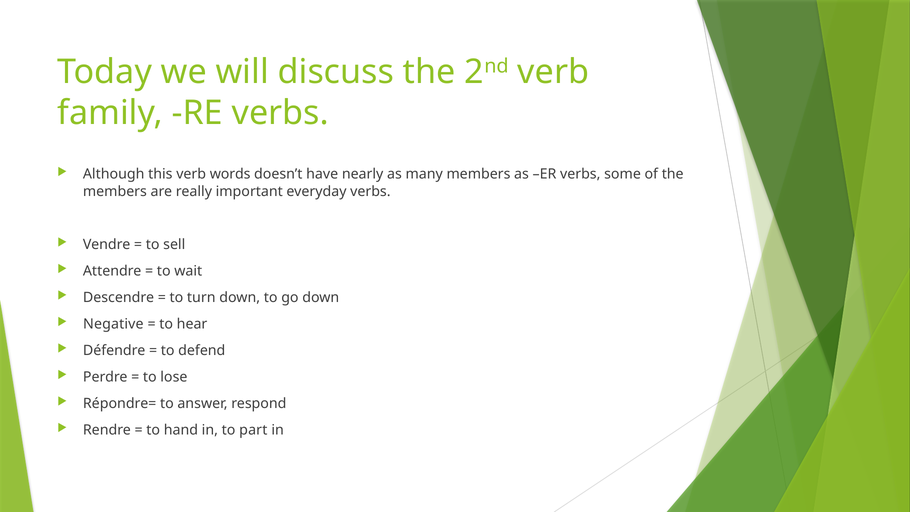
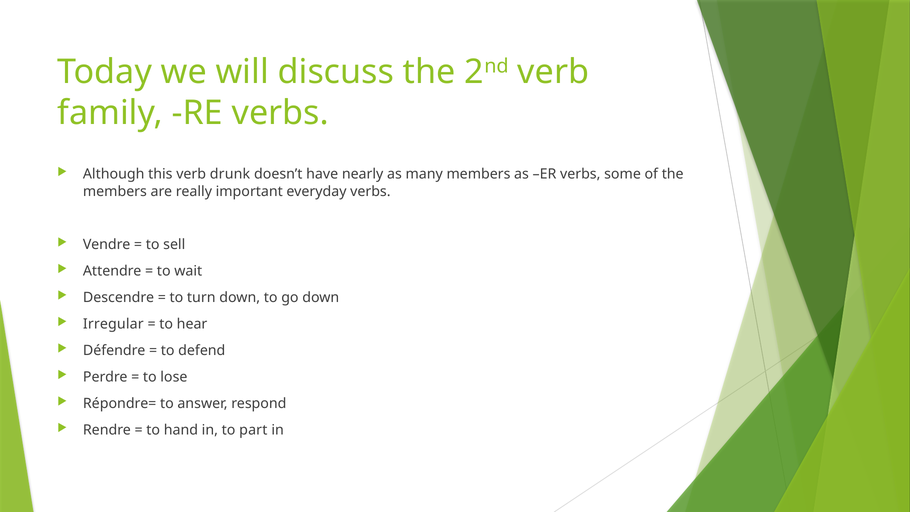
words: words -> drunk (230, 174)
Negative: Negative -> Irregular (113, 324)
